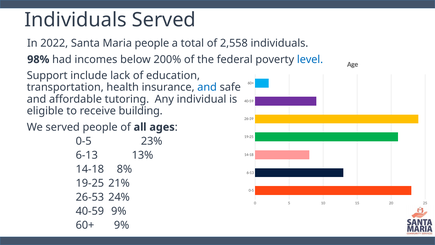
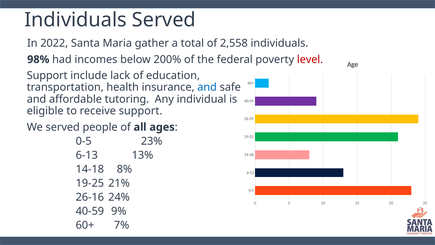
Maria people: people -> gather (152, 43)
level colour: blue -> red (310, 59)
receive building: building -> support (141, 111)
26-53: 26-53 -> 26-16 (90, 197)
60+ 9%: 9% -> 7% (122, 225)
